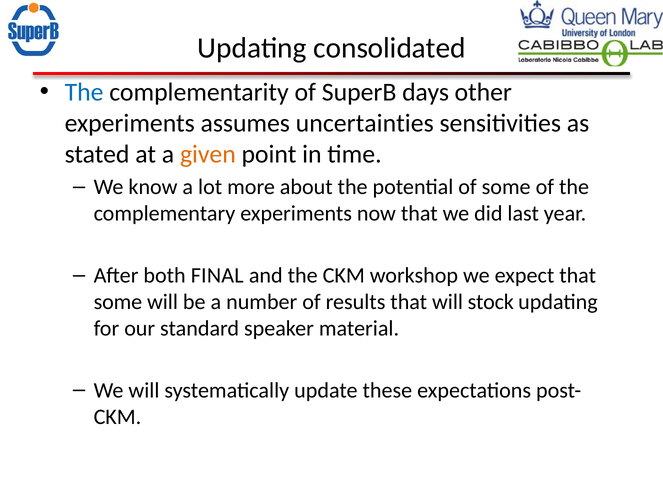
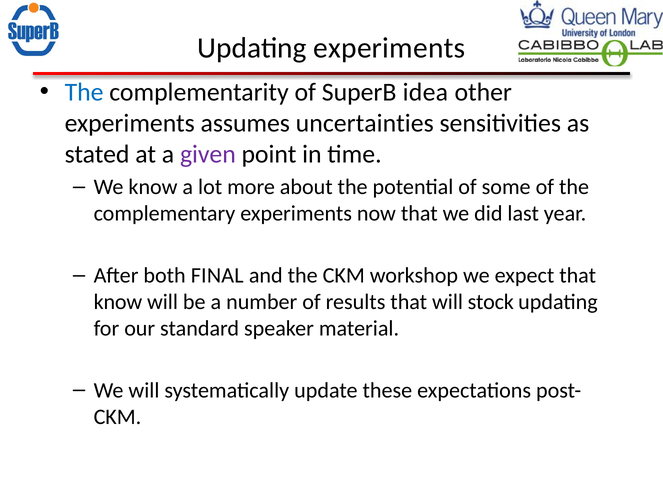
Updating consolidated: consolidated -> experiments (389, 48)
days: days -> idea (425, 92)
given colour: orange -> purple (208, 154)
some: some -> know (118, 302)
